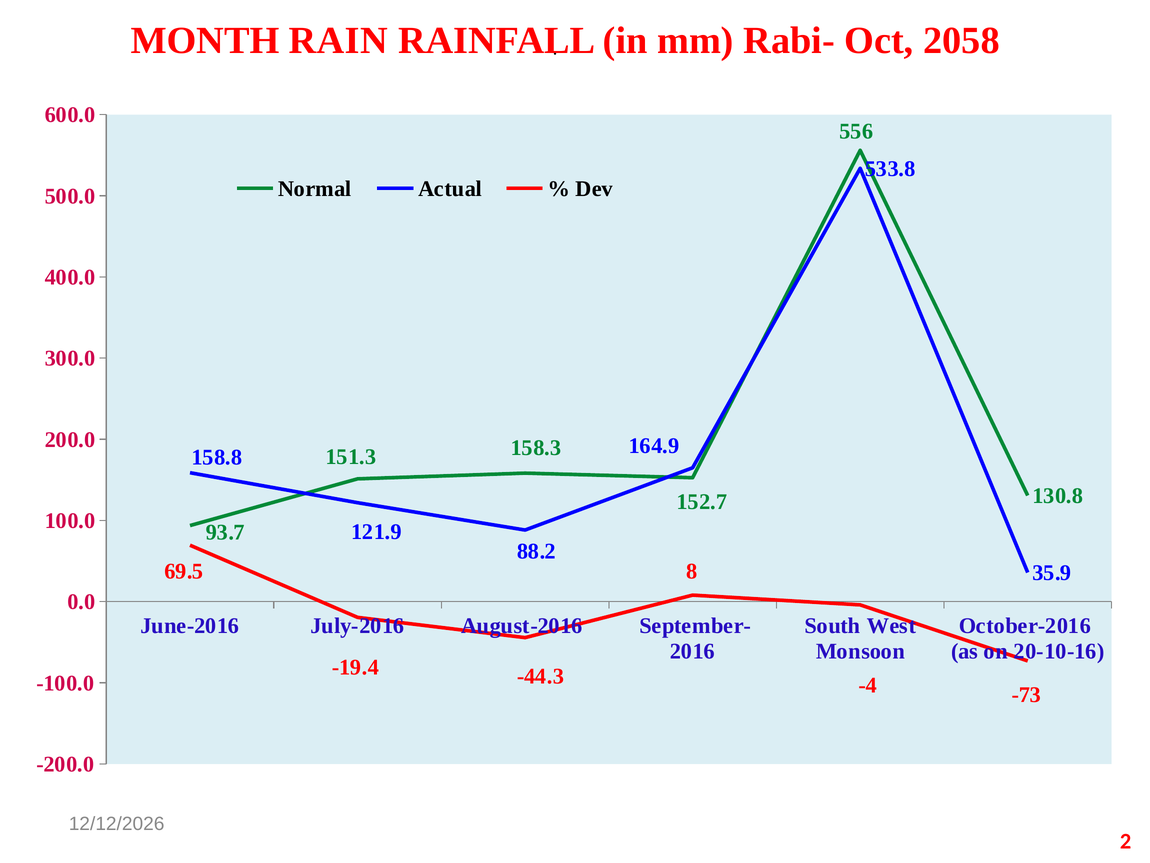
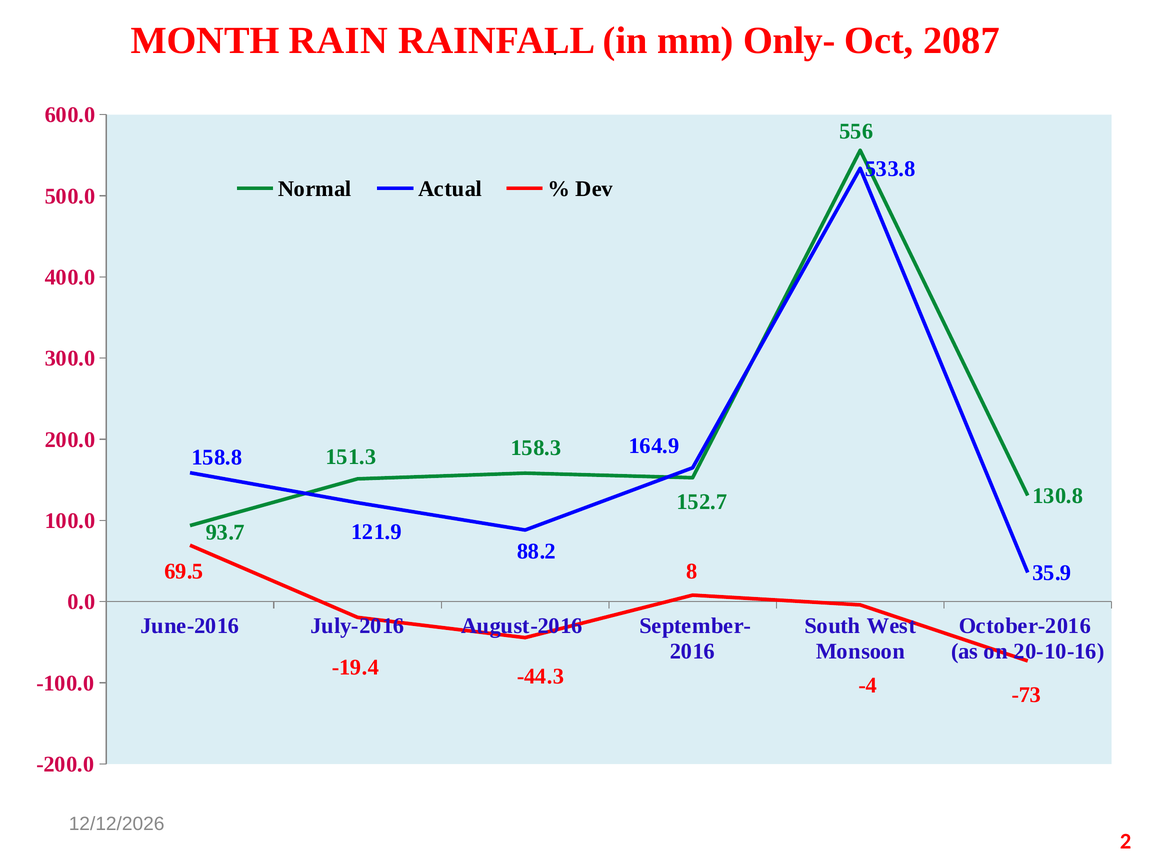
Rabi-: Rabi- -> Only- (789, 40)
2058: 2058 -> 2087 (961, 40)
